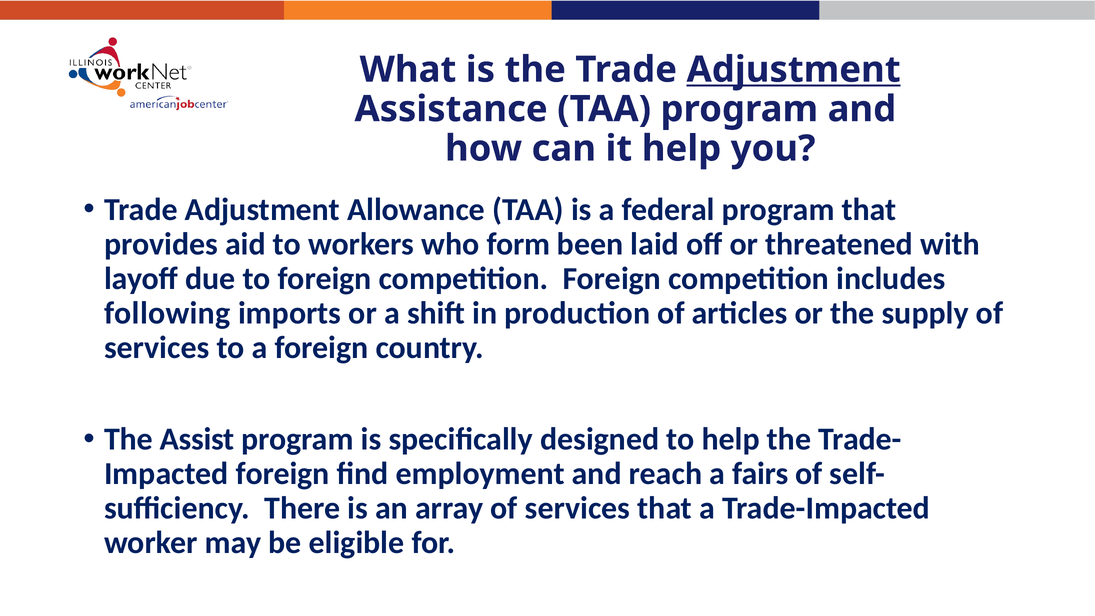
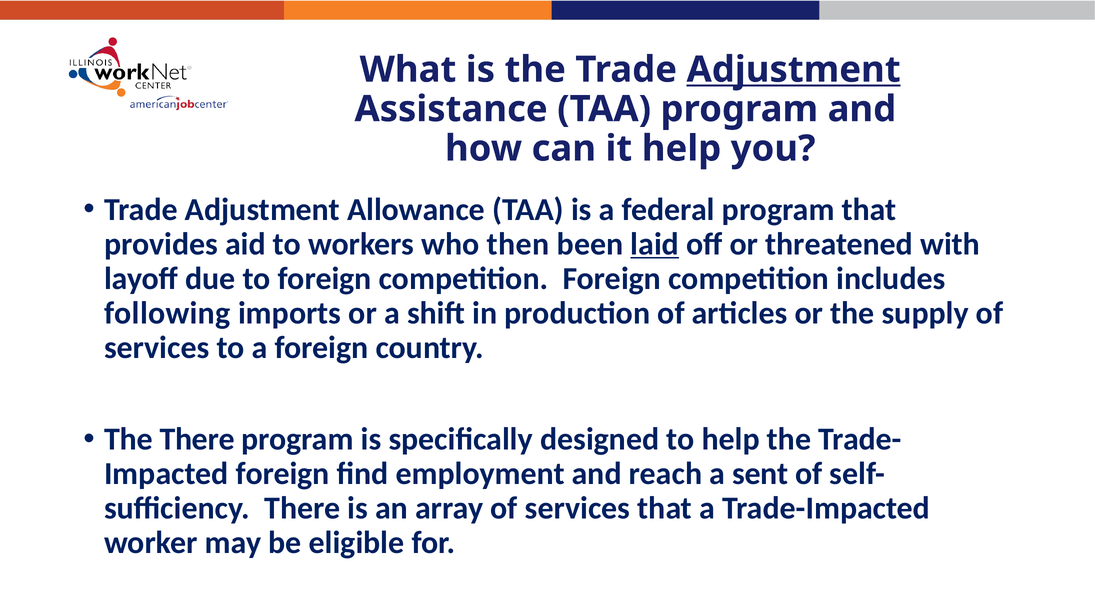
form: form -> then (518, 244)
laid underline: none -> present (655, 244)
The Assist: Assist -> There (197, 439)
fairs: fairs -> sent (760, 474)
